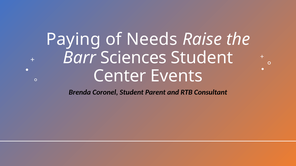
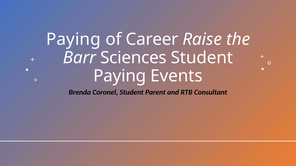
Needs: Needs -> Career (152, 40)
Center: Center -> Paying (120, 76)
